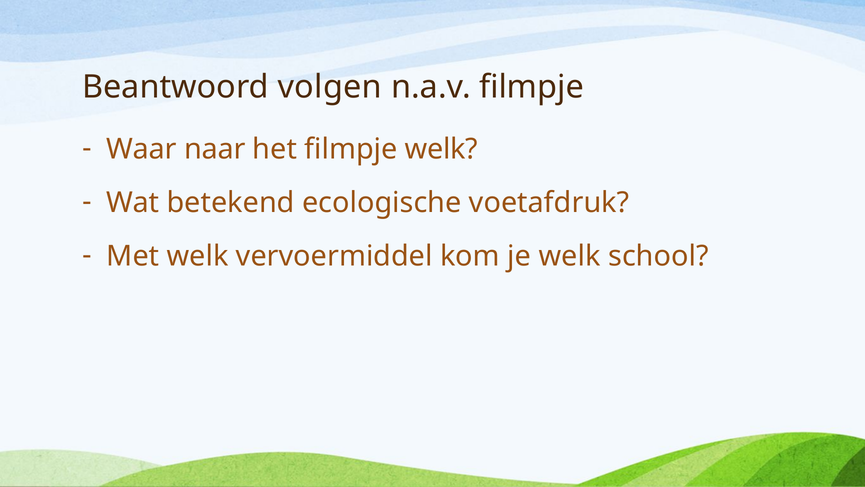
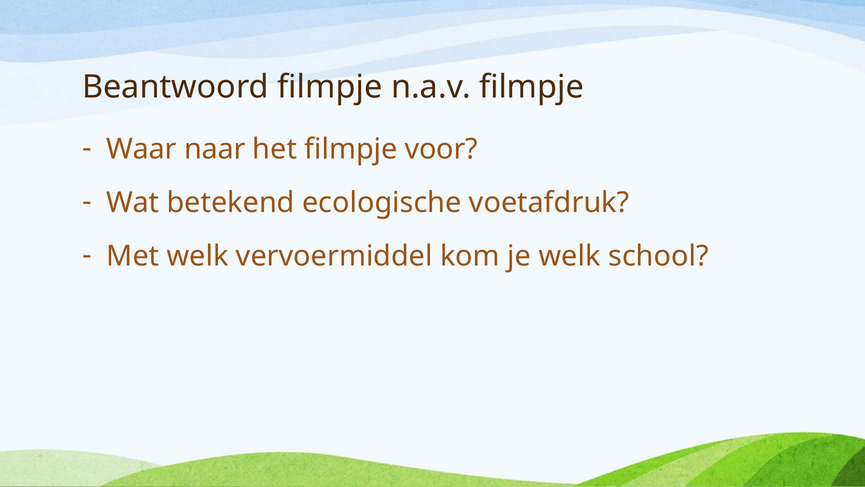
Beantwoord volgen: volgen -> filmpje (330, 87)
filmpje welk: welk -> voor (441, 149)
